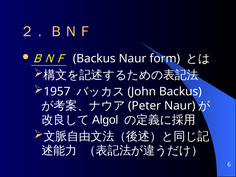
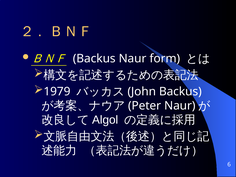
1957: 1957 -> 1979 (57, 92)
